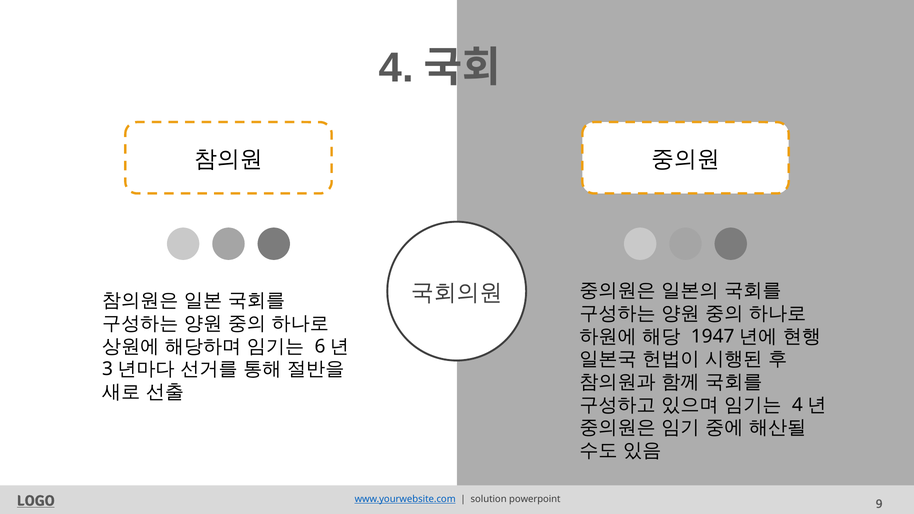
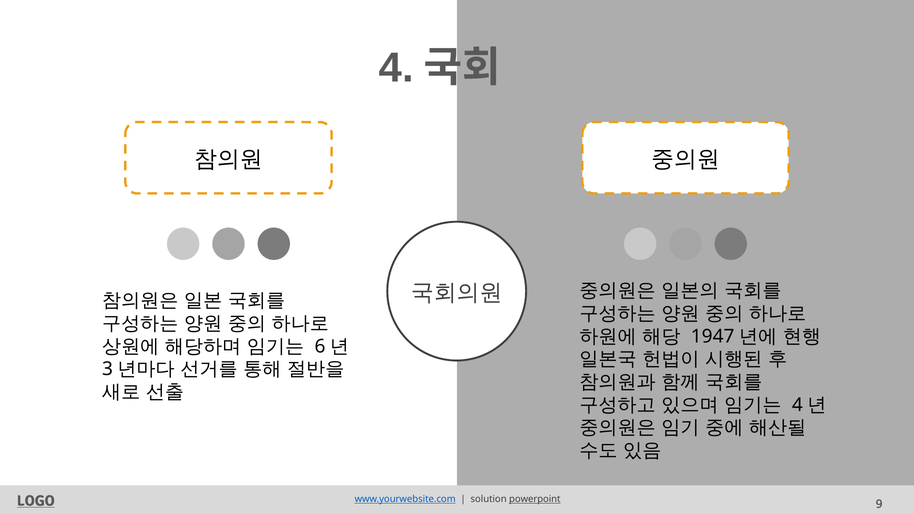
powerpoint underline: none -> present (535, 499)
